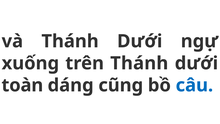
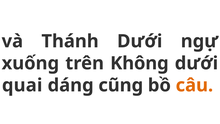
trên Thánh: Thánh -> Không (139, 63)
toàn: toàn -> quai (22, 85)
câu colour: blue -> orange (194, 85)
